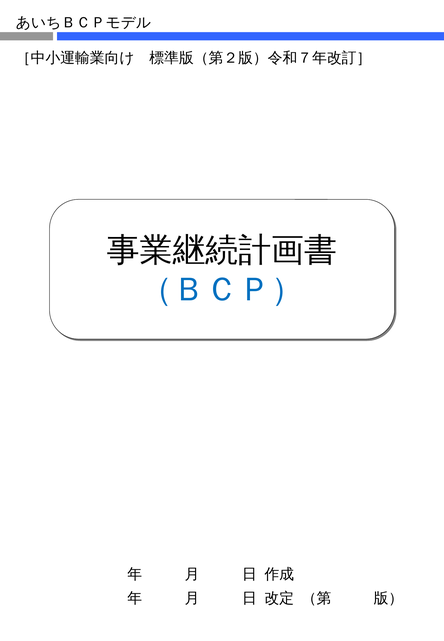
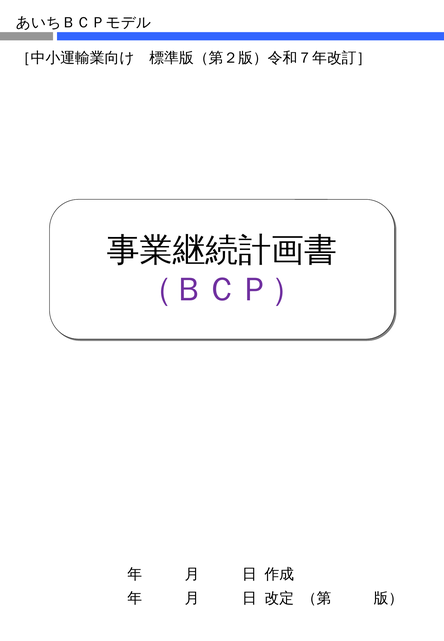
（ＢＣＰ） colour: blue -> purple (222, 290)
